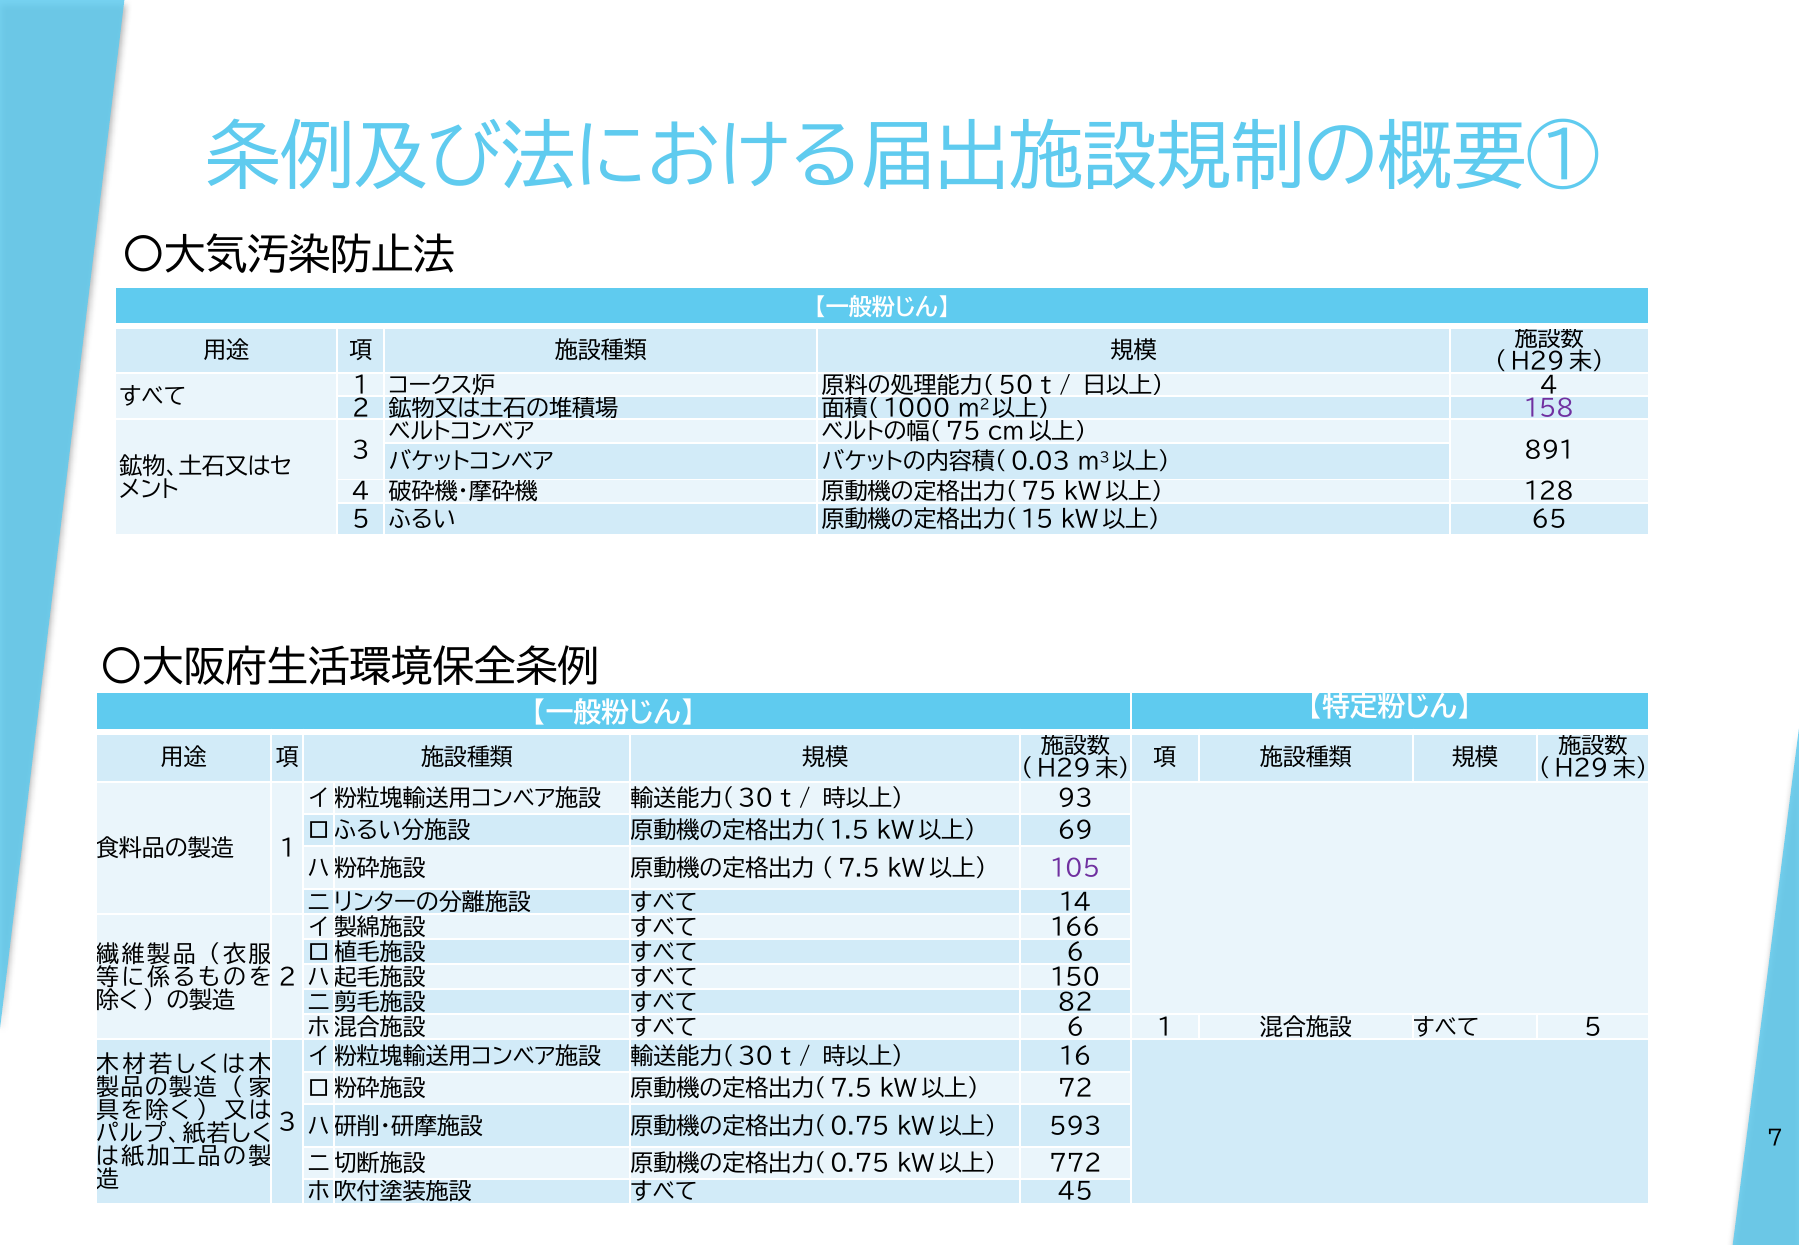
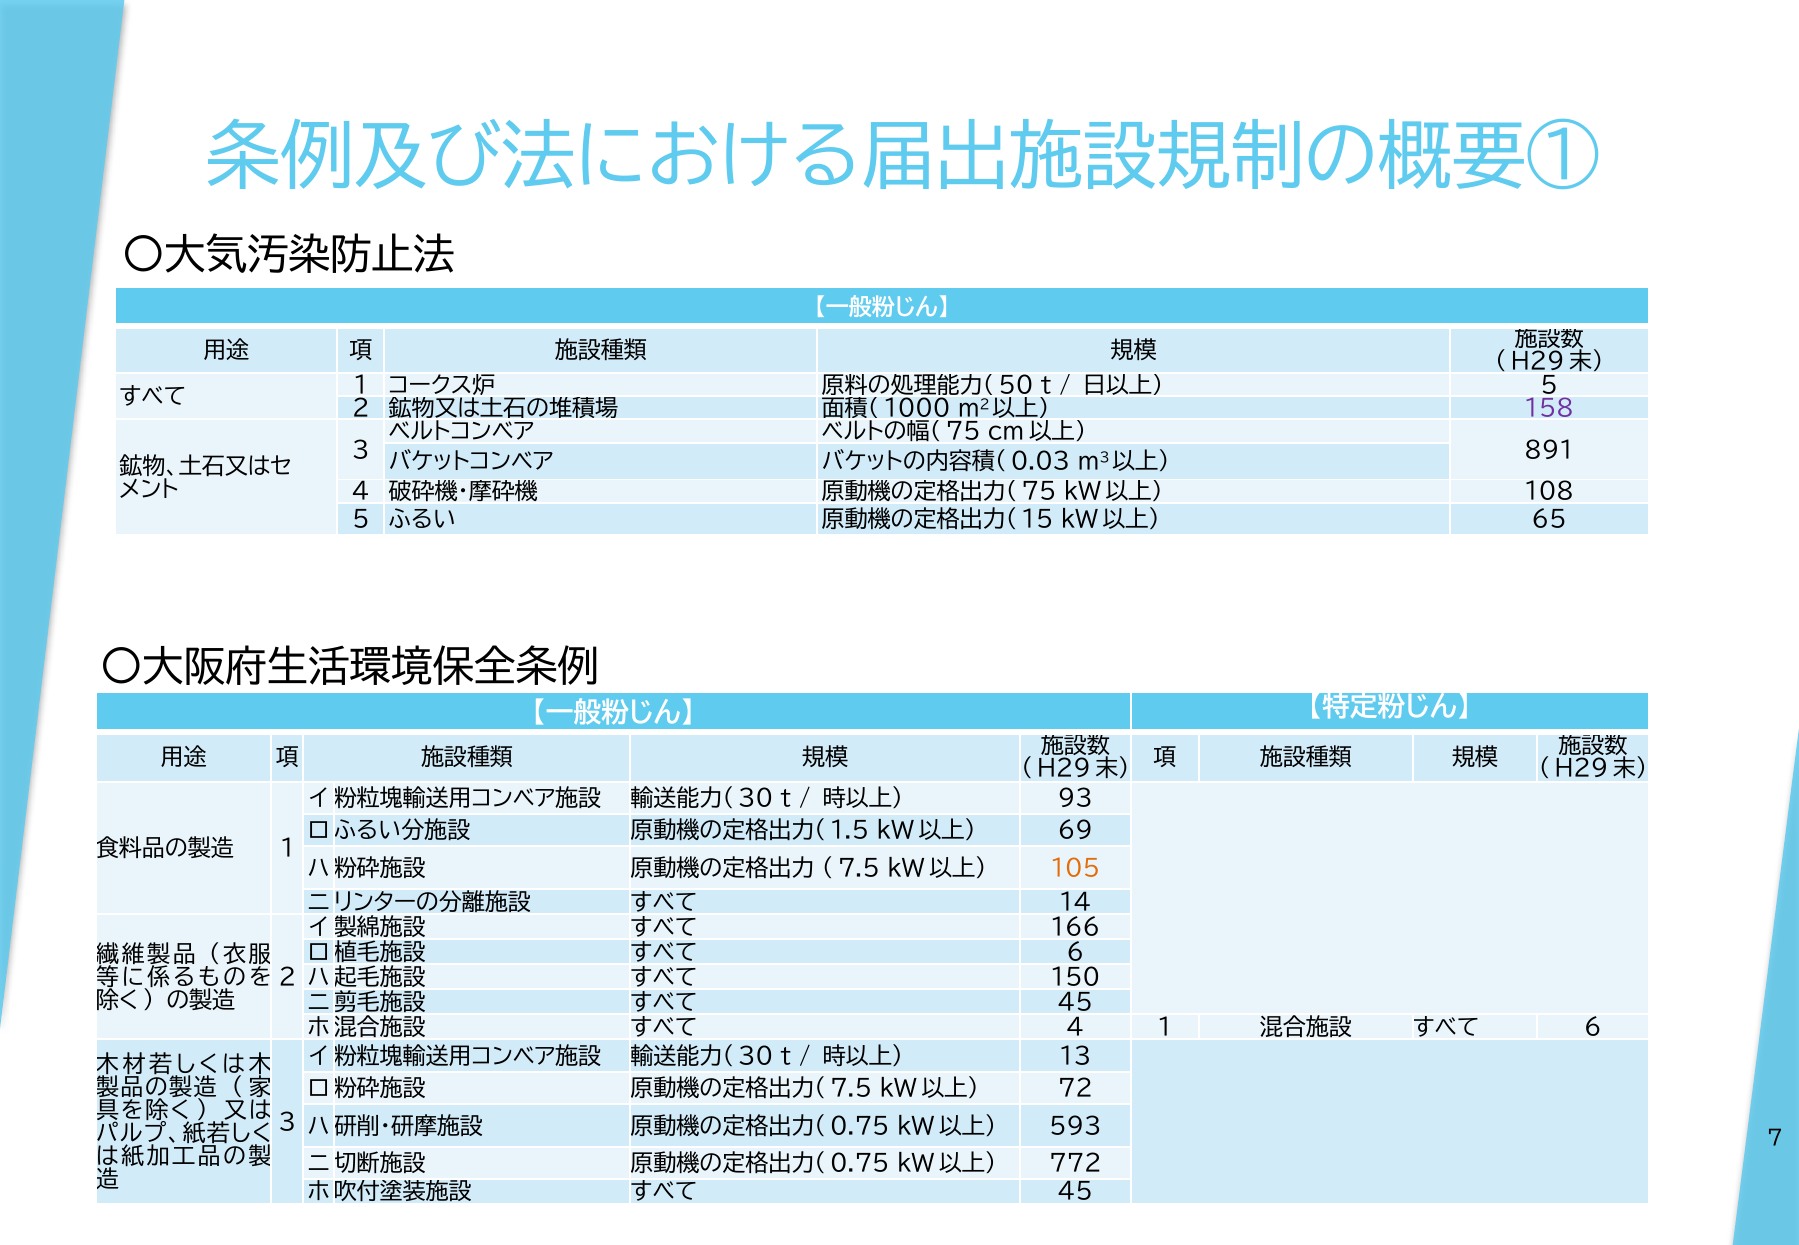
4: 4 -> 5 (1549, 386)
128: 128 -> 108 (1549, 492)
105 colour: purple -> orange (1075, 869)
82: 82 -> 45 (1075, 1003)
6: 6 -> 4 (1075, 1028)
5: 5 -> 6 (1593, 1028)
16: 16 -> 13 (1075, 1057)
